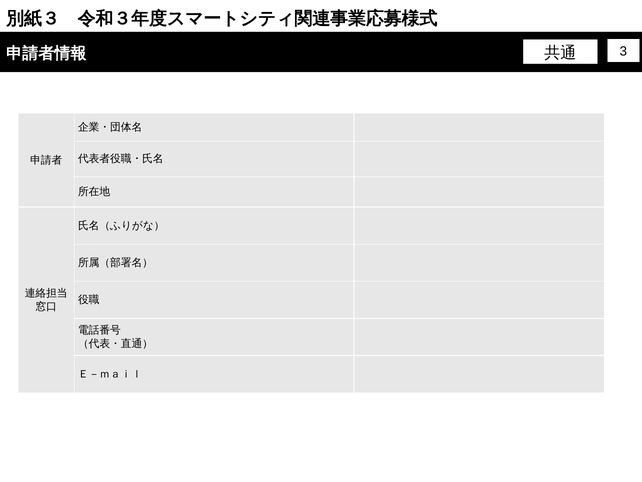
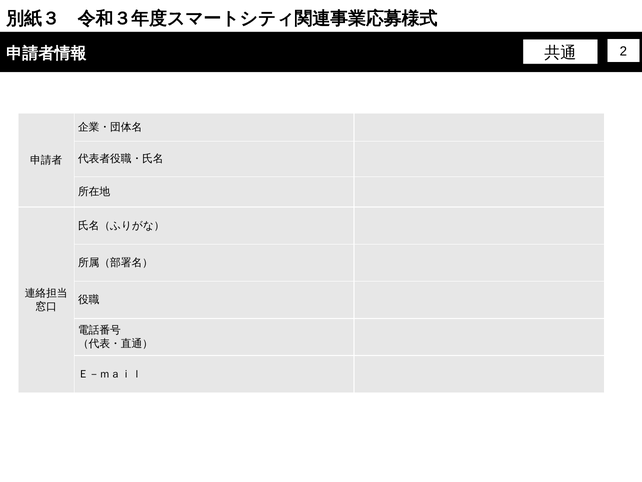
3: 3 -> 2 (623, 51)
